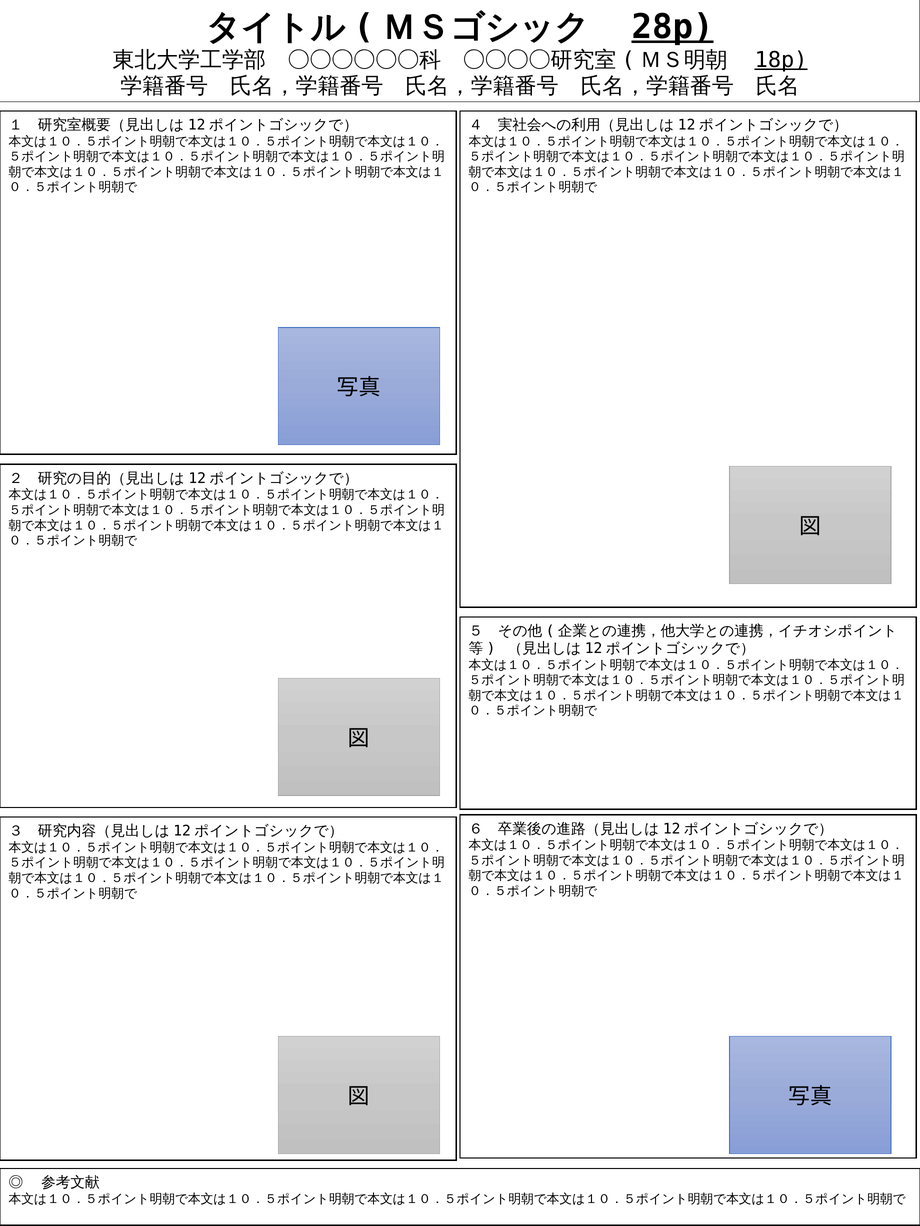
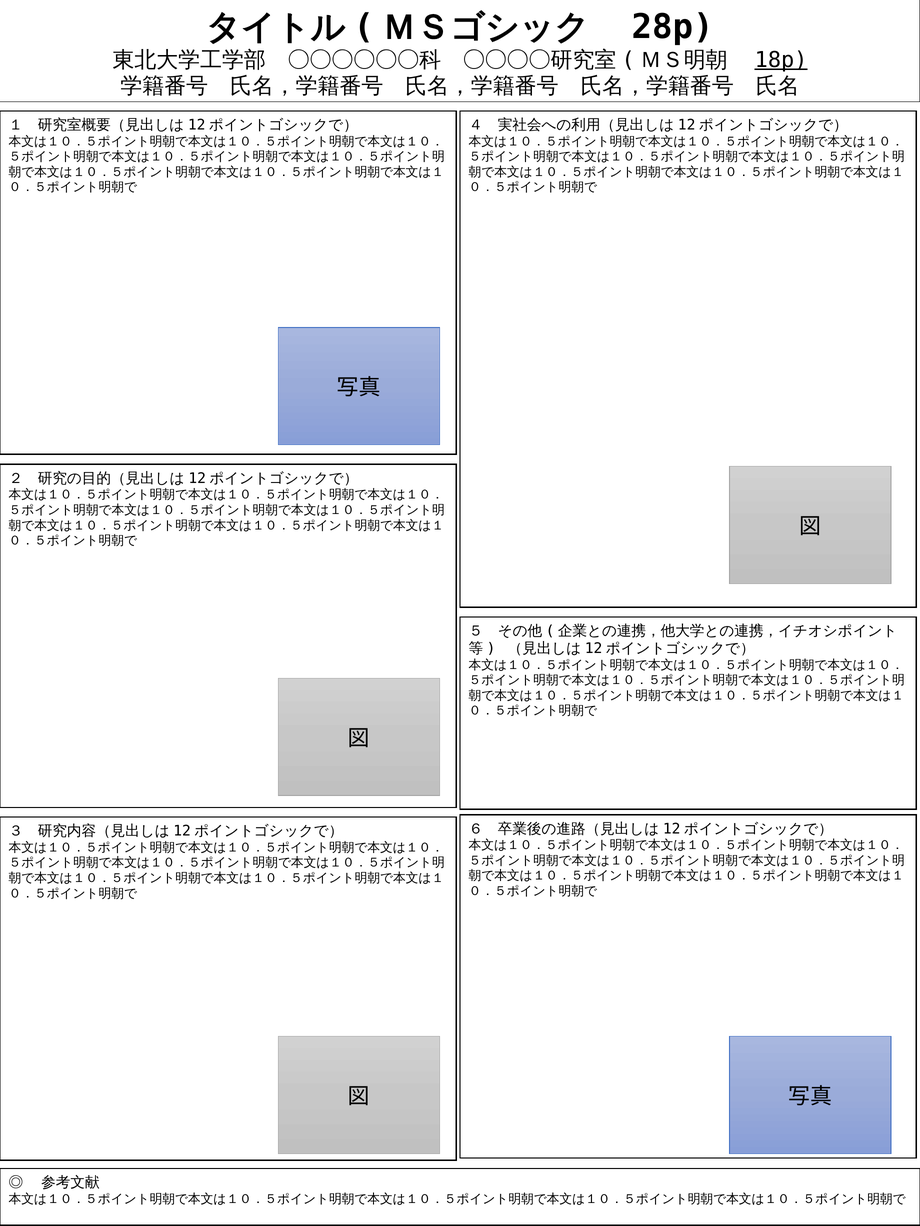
28p underline: present -> none (673, 27)
